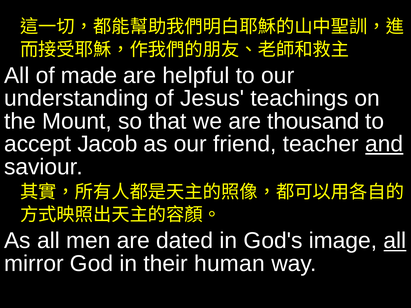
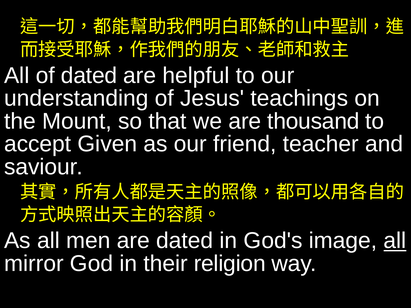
of made: made -> dated (89, 76)
Jacob: Jacob -> Given (107, 144)
and underline: present -> none (384, 144)
human: human -> religion (230, 264)
